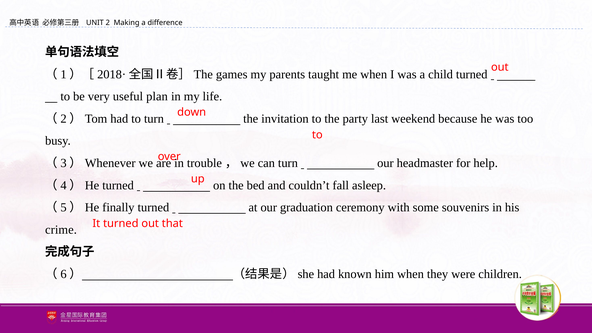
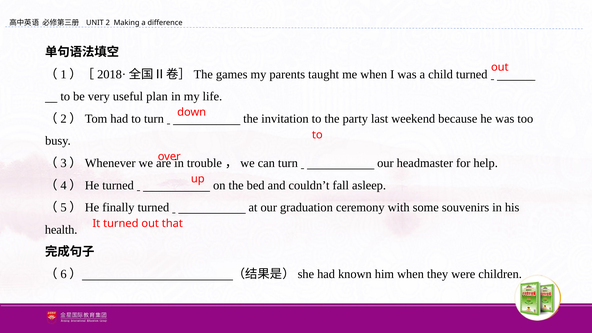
crime: crime -> health (61, 230)
